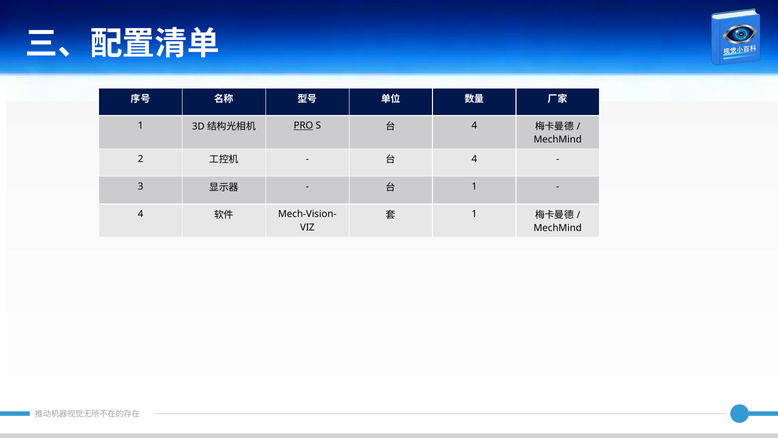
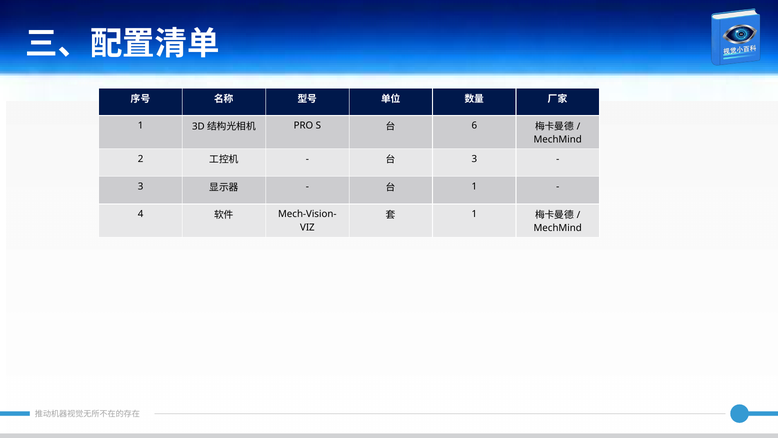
PRO underline: present -> none (303, 126)
4: 4 -> 6 (474, 126)
4: 4 -> 3 (474, 159)
